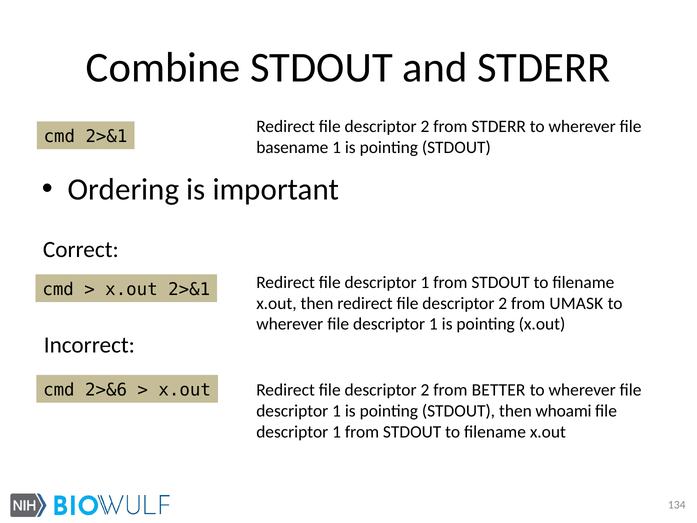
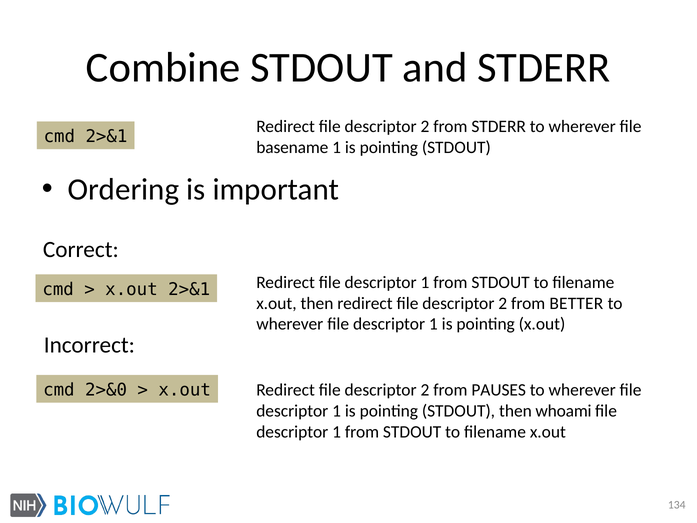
UMASK: UMASK -> BETTER (576, 303)
2>&6: 2>&6 -> 2>&0 (106, 390)
BETTER: BETTER -> PAUSES (499, 390)
